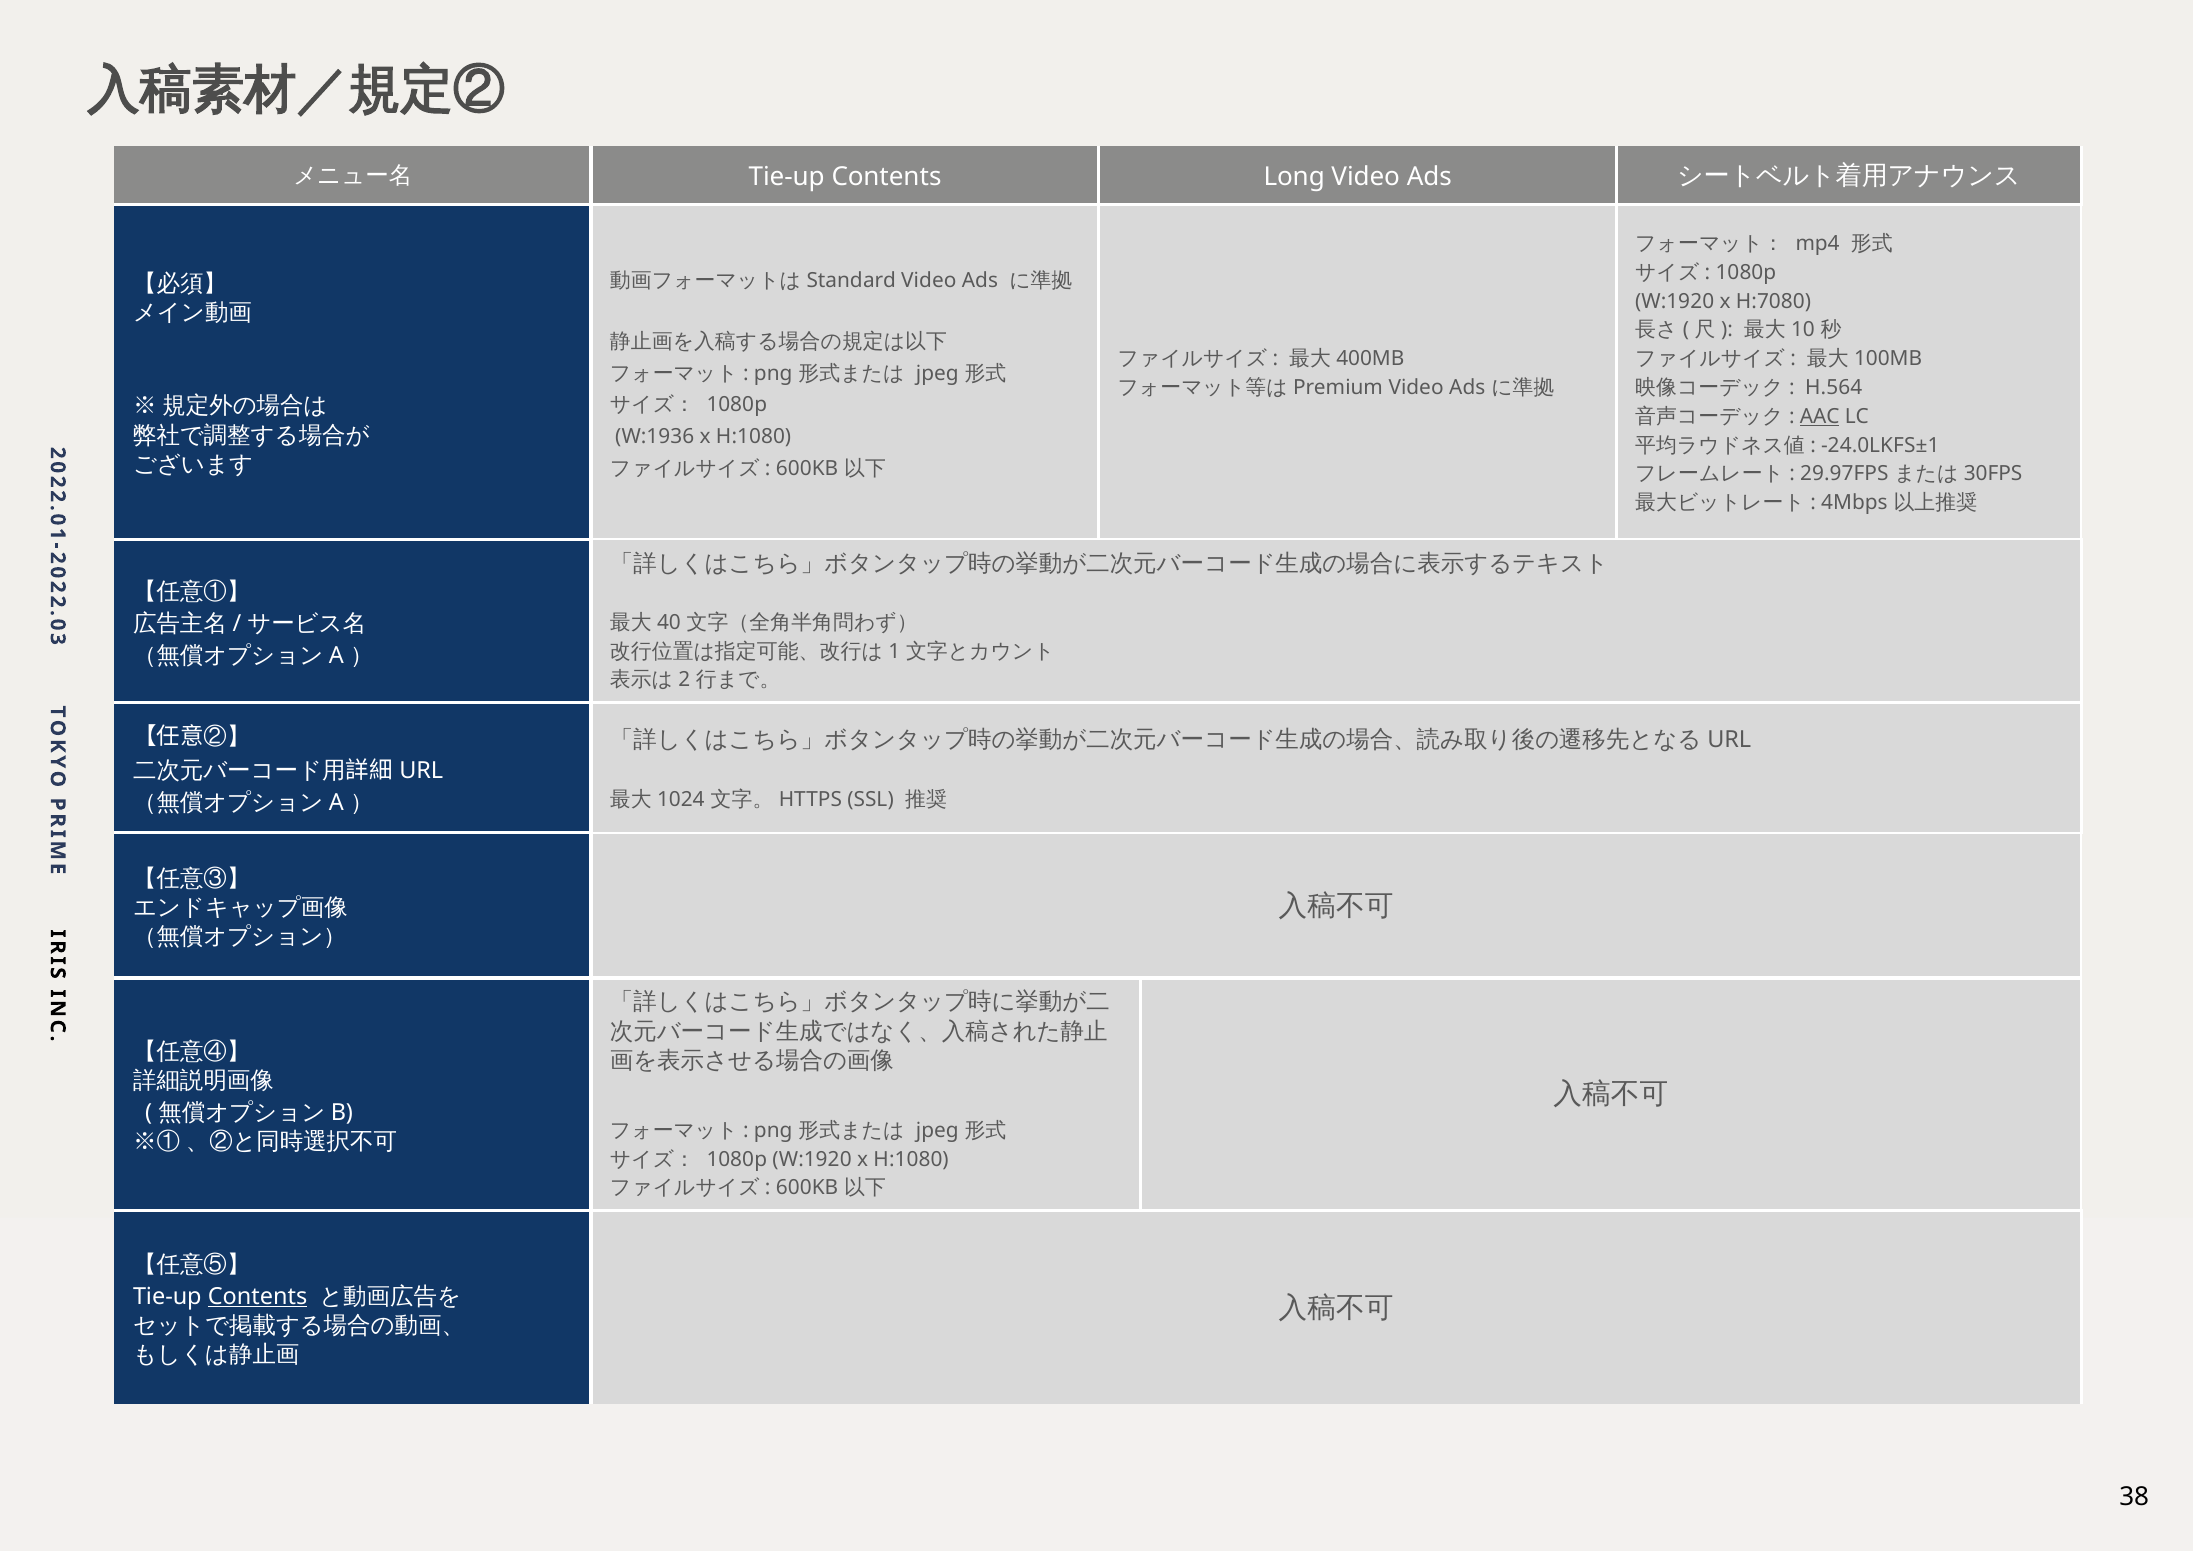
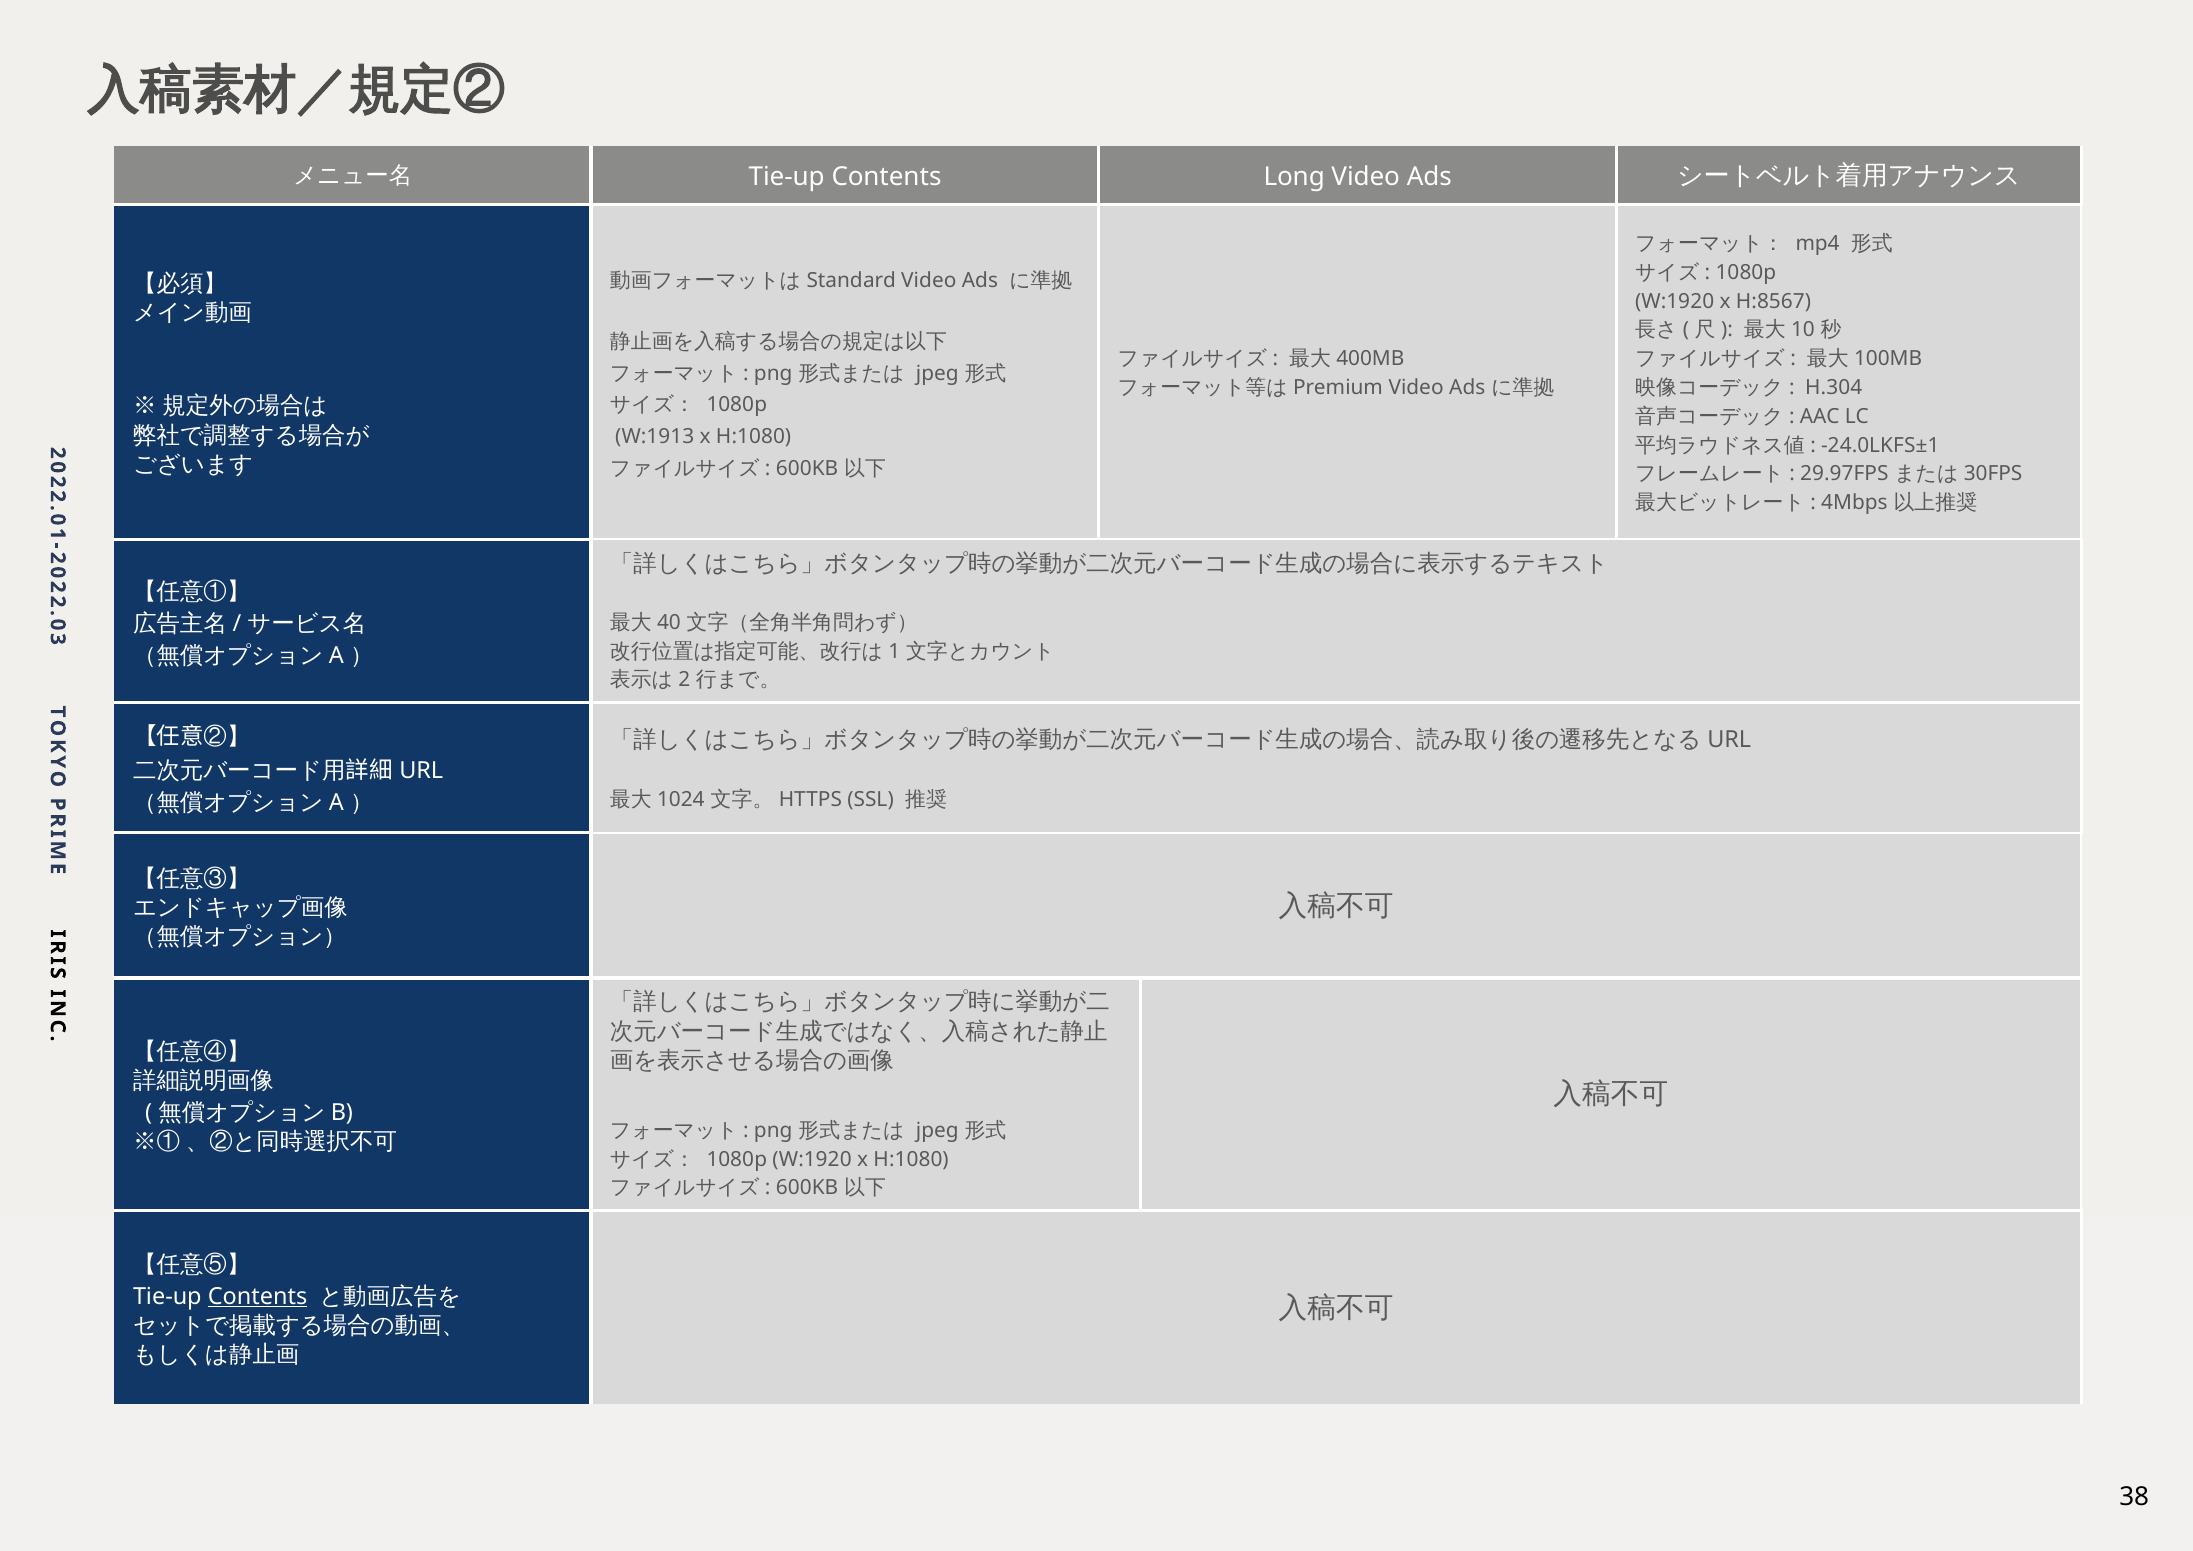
H:7080: H:7080 -> H:8567 (1774, 301)
H.564: H.564 -> H.304 (1834, 387)
AAC underline: present -> none (1820, 416)
W:1936: W:1936 -> W:1913 (655, 437)
